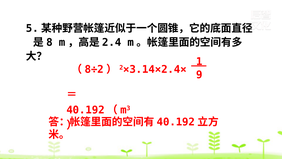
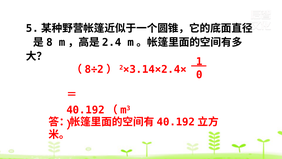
9: 9 -> 0 (199, 75)
